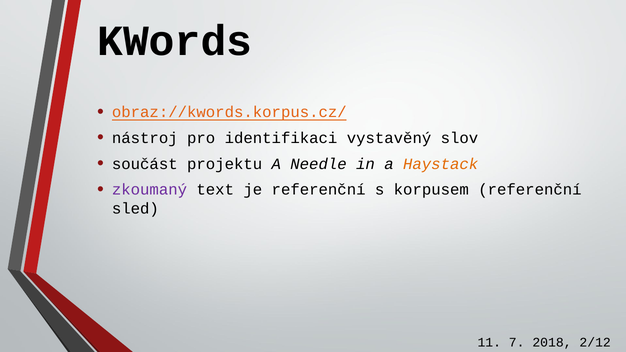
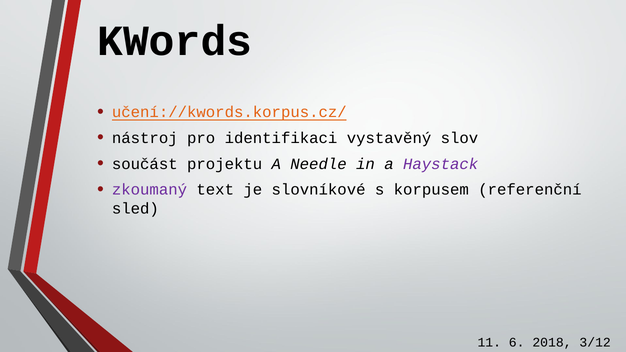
obraz://kwords.korpus.cz/: obraz://kwords.korpus.cz/ -> učení://kwords.korpus.cz/ (229, 112)
Haystack colour: orange -> purple (441, 164)
je referenční: referenční -> slovníkové (319, 190)
7: 7 -> 6 (517, 343)
2/12: 2/12 -> 3/12 (595, 343)
